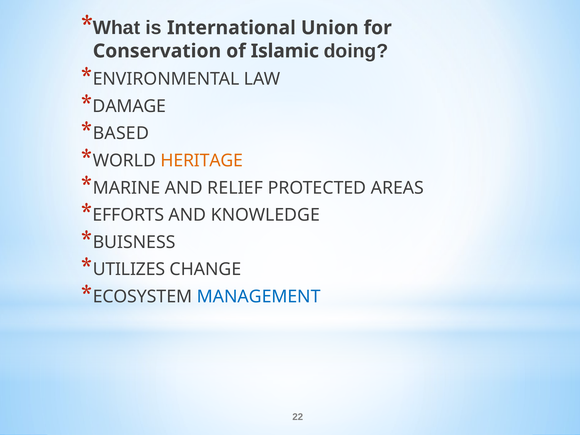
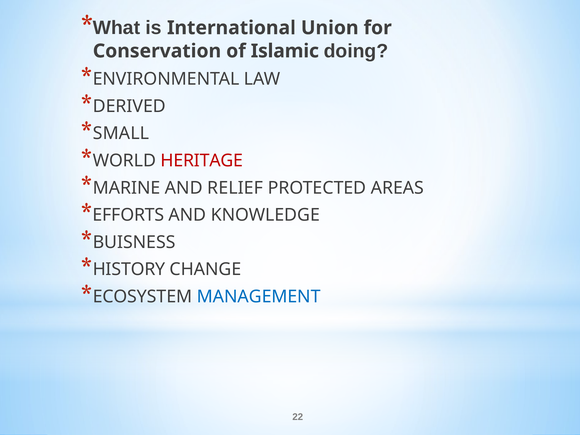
DAMAGE: DAMAGE -> DERIVED (129, 106)
BASED: BASED -> SMALL (121, 133)
HERITAGE colour: orange -> red (202, 161)
UTILIZES: UTILIZES -> HISTORY (129, 269)
